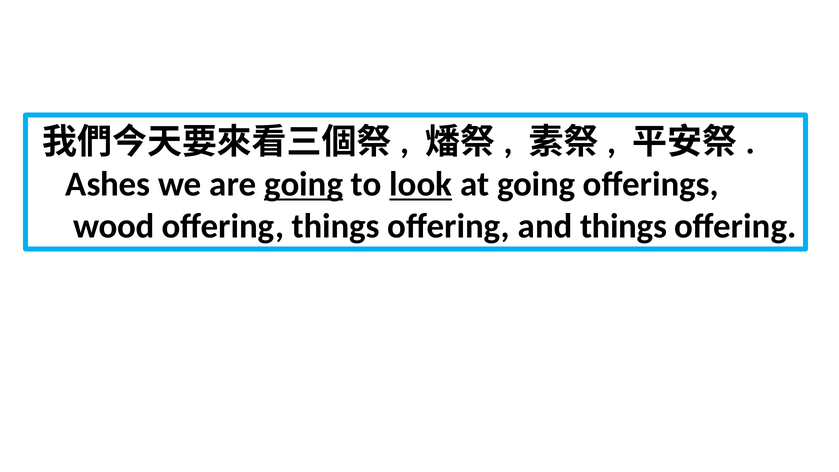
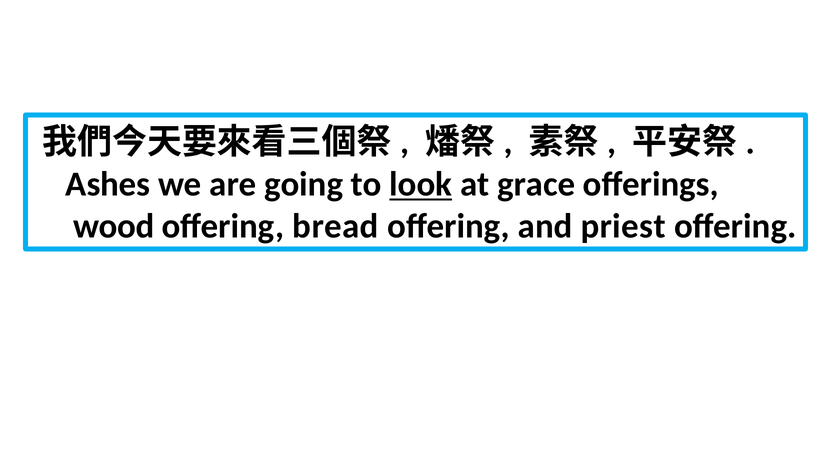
going underline: present -> none (304, 184)
at going: going -> grace (536, 184)
offering things: things -> bread (336, 226)
and things: things -> priest (623, 226)
